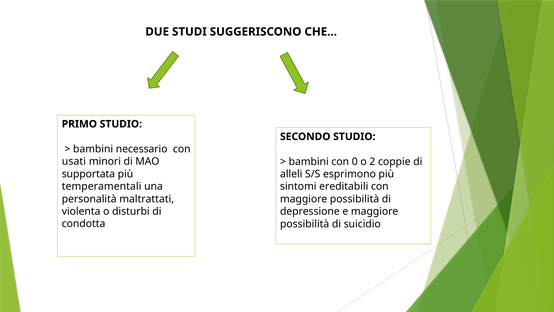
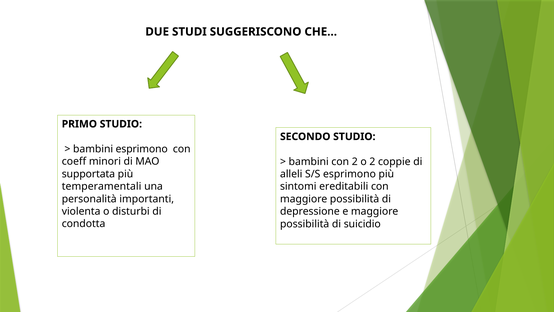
bambini necessario: necessario -> esprimono (142, 149)
usati: usati -> coeff (74, 161)
con 0: 0 -> 2 (355, 161)
maltrattati: maltrattati -> importanti (147, 199)
